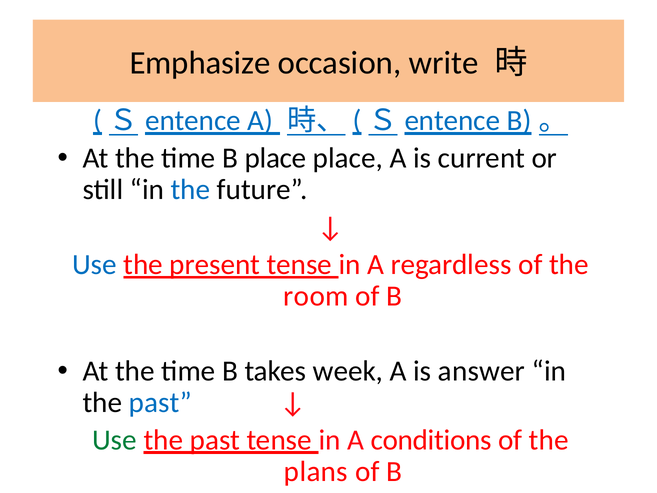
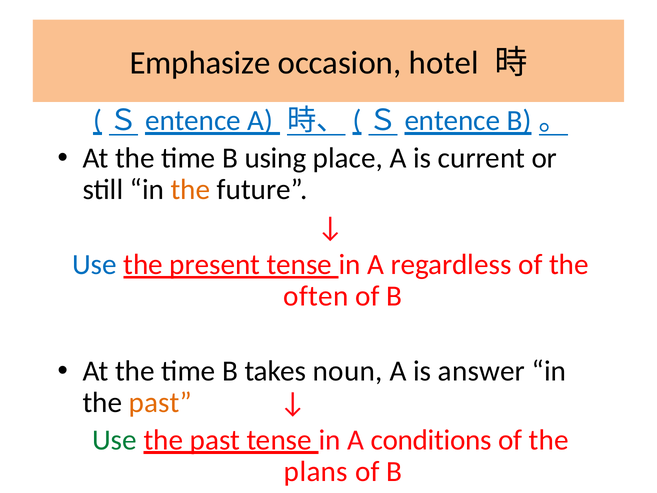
write: write -> hotel (444, 63)
B place: place -> using (275, 158)
the colour: blue -> orange (191, 190)
room: room -> often (316, 296)
week: week -> noun (348, 371)
past colour: blue -> orange (160, 402)
